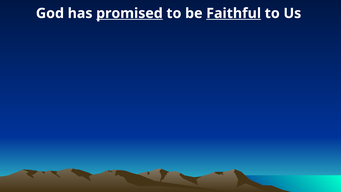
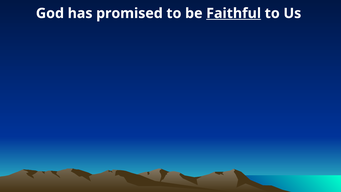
promised underline: present -> none (129, 13)
